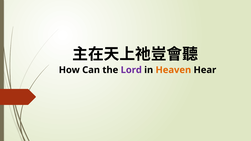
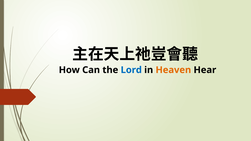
Lord colour: purple -> blue (131, 70)
